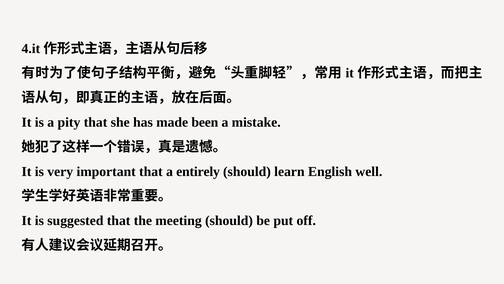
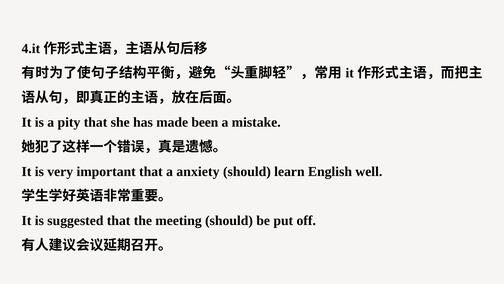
entirely: entirely -> anxiety (198, 171)
